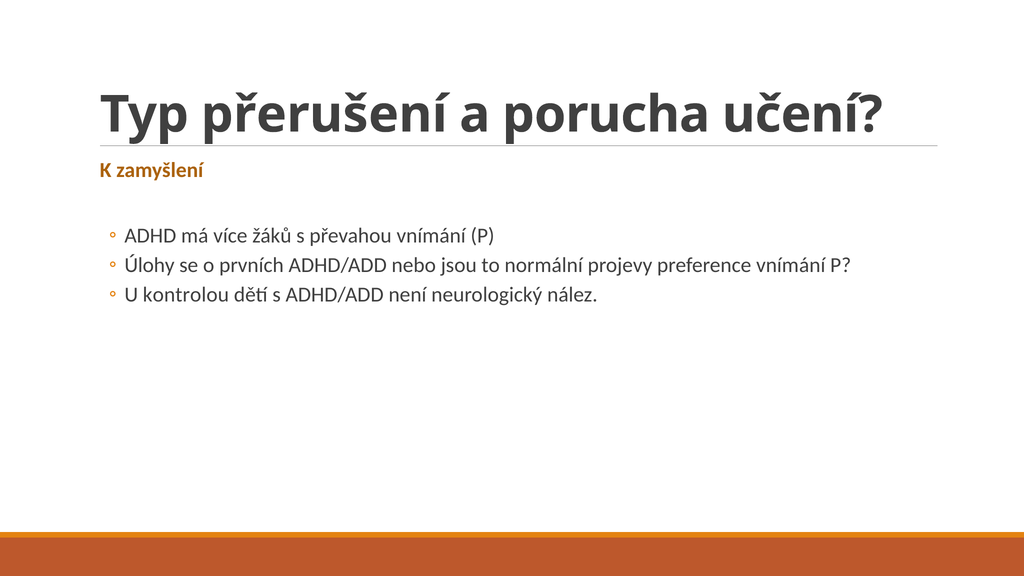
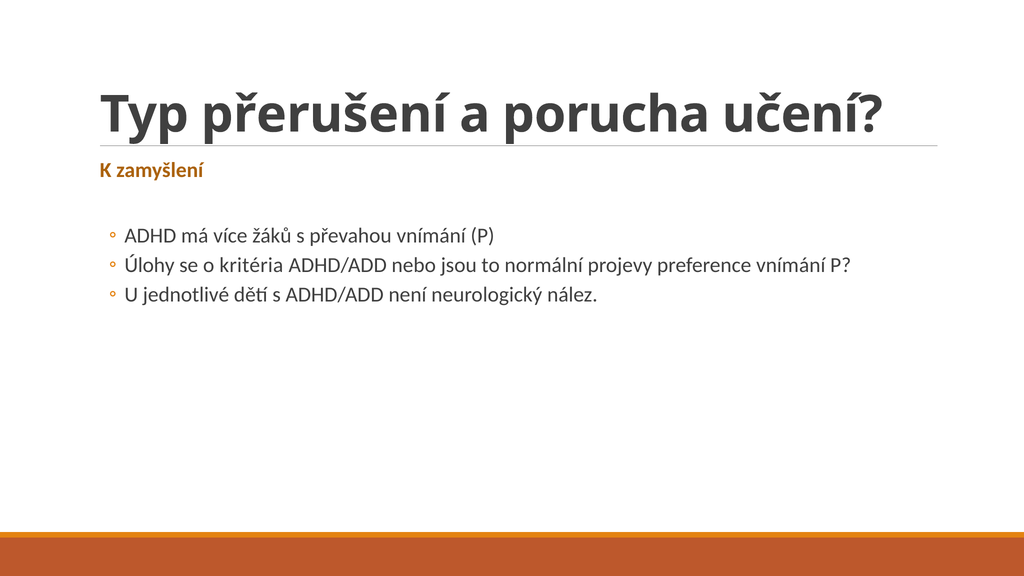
prvních: prvních -> kritéria (251, 265)
kontrolou: kontrolou -> jednotlivé (186, 294)
